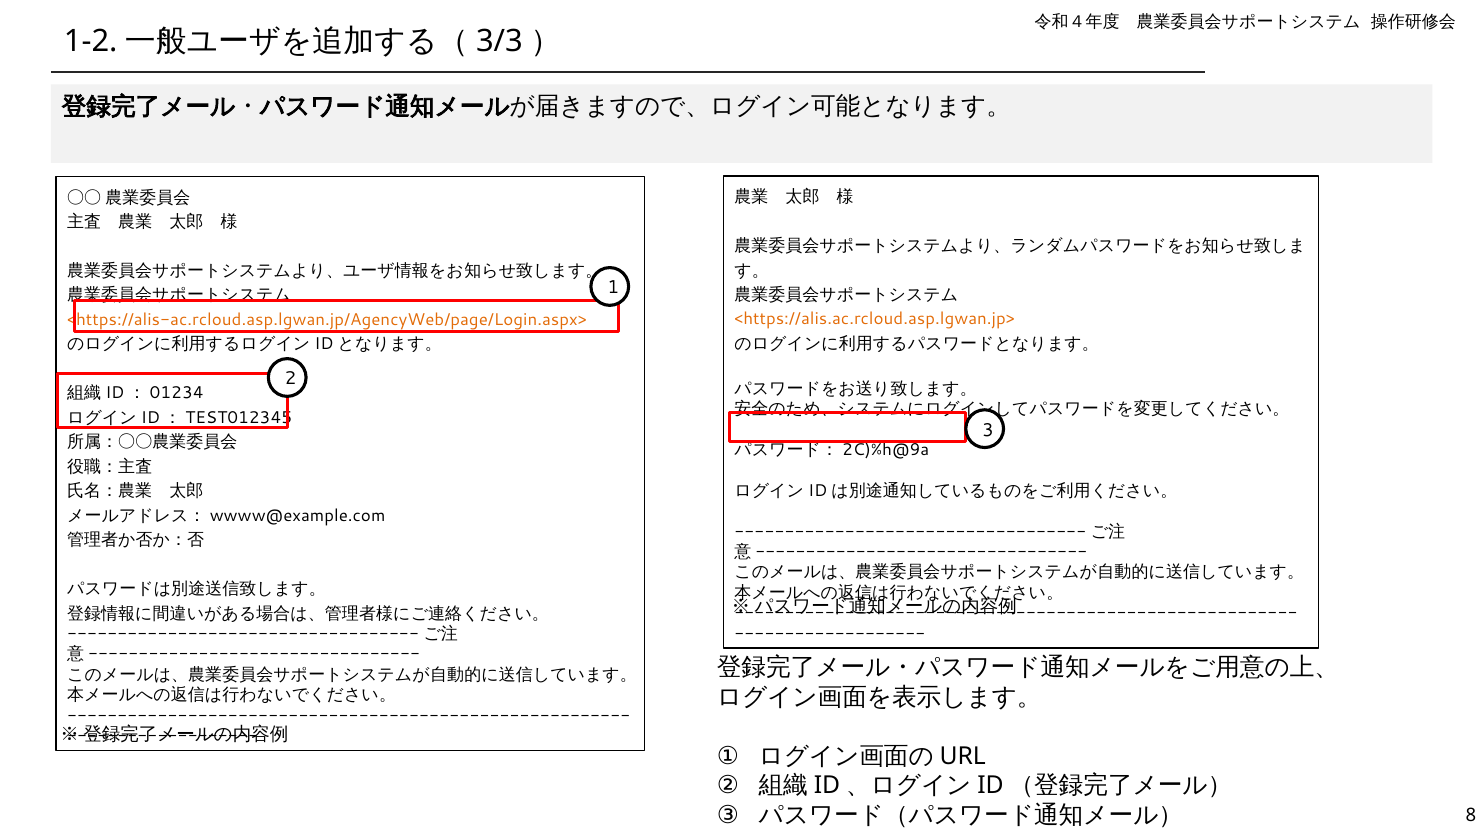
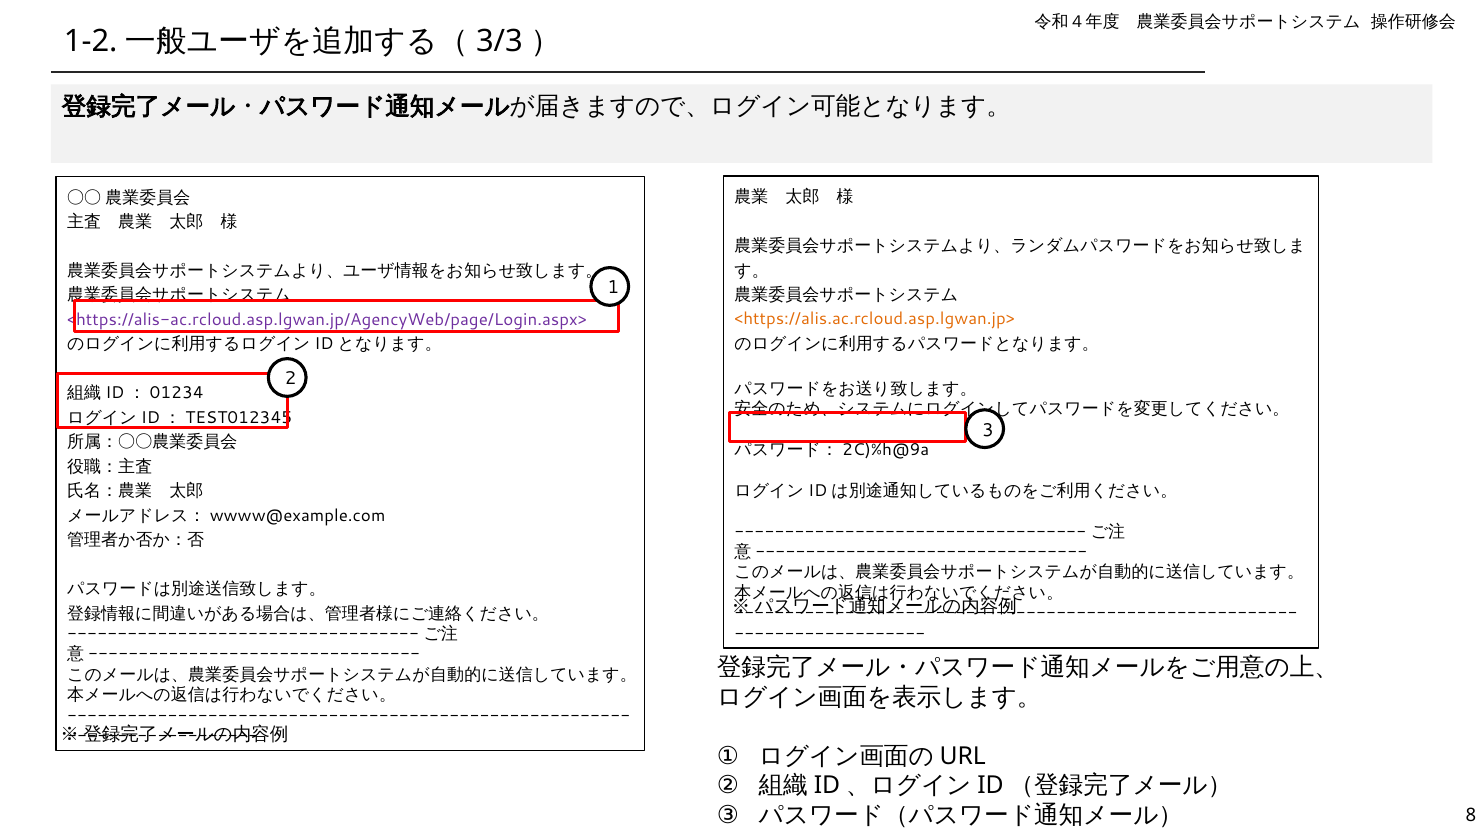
<https://alis-ac.rcloud.asp.lgwan.jp/AgencyWeb/page/Login.aspx> colour: orange -> purple (327, 320)
